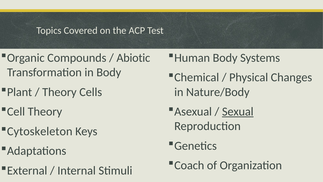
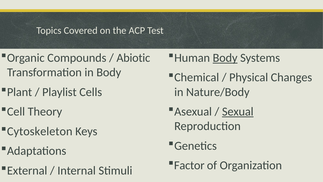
Body underline: none -> present (225, 58)
Theory: Theory -> Playlist (59, 92)
Coach: Coach -> Factor (189, 165)
